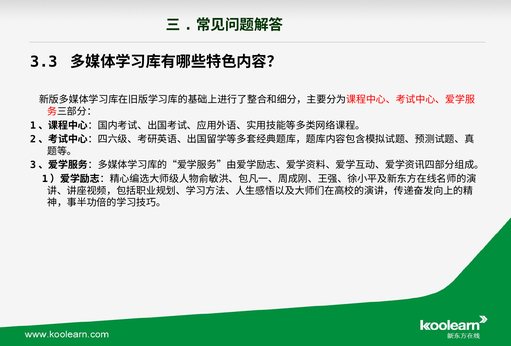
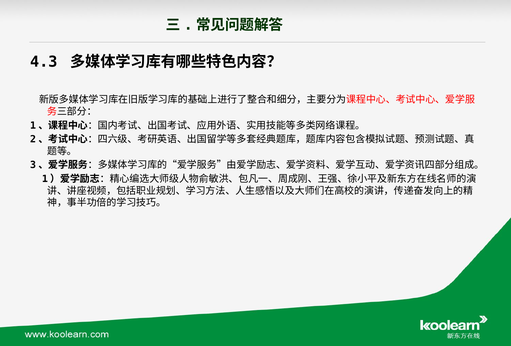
3.3: 3.3 -> 4.3 (44, 62)
